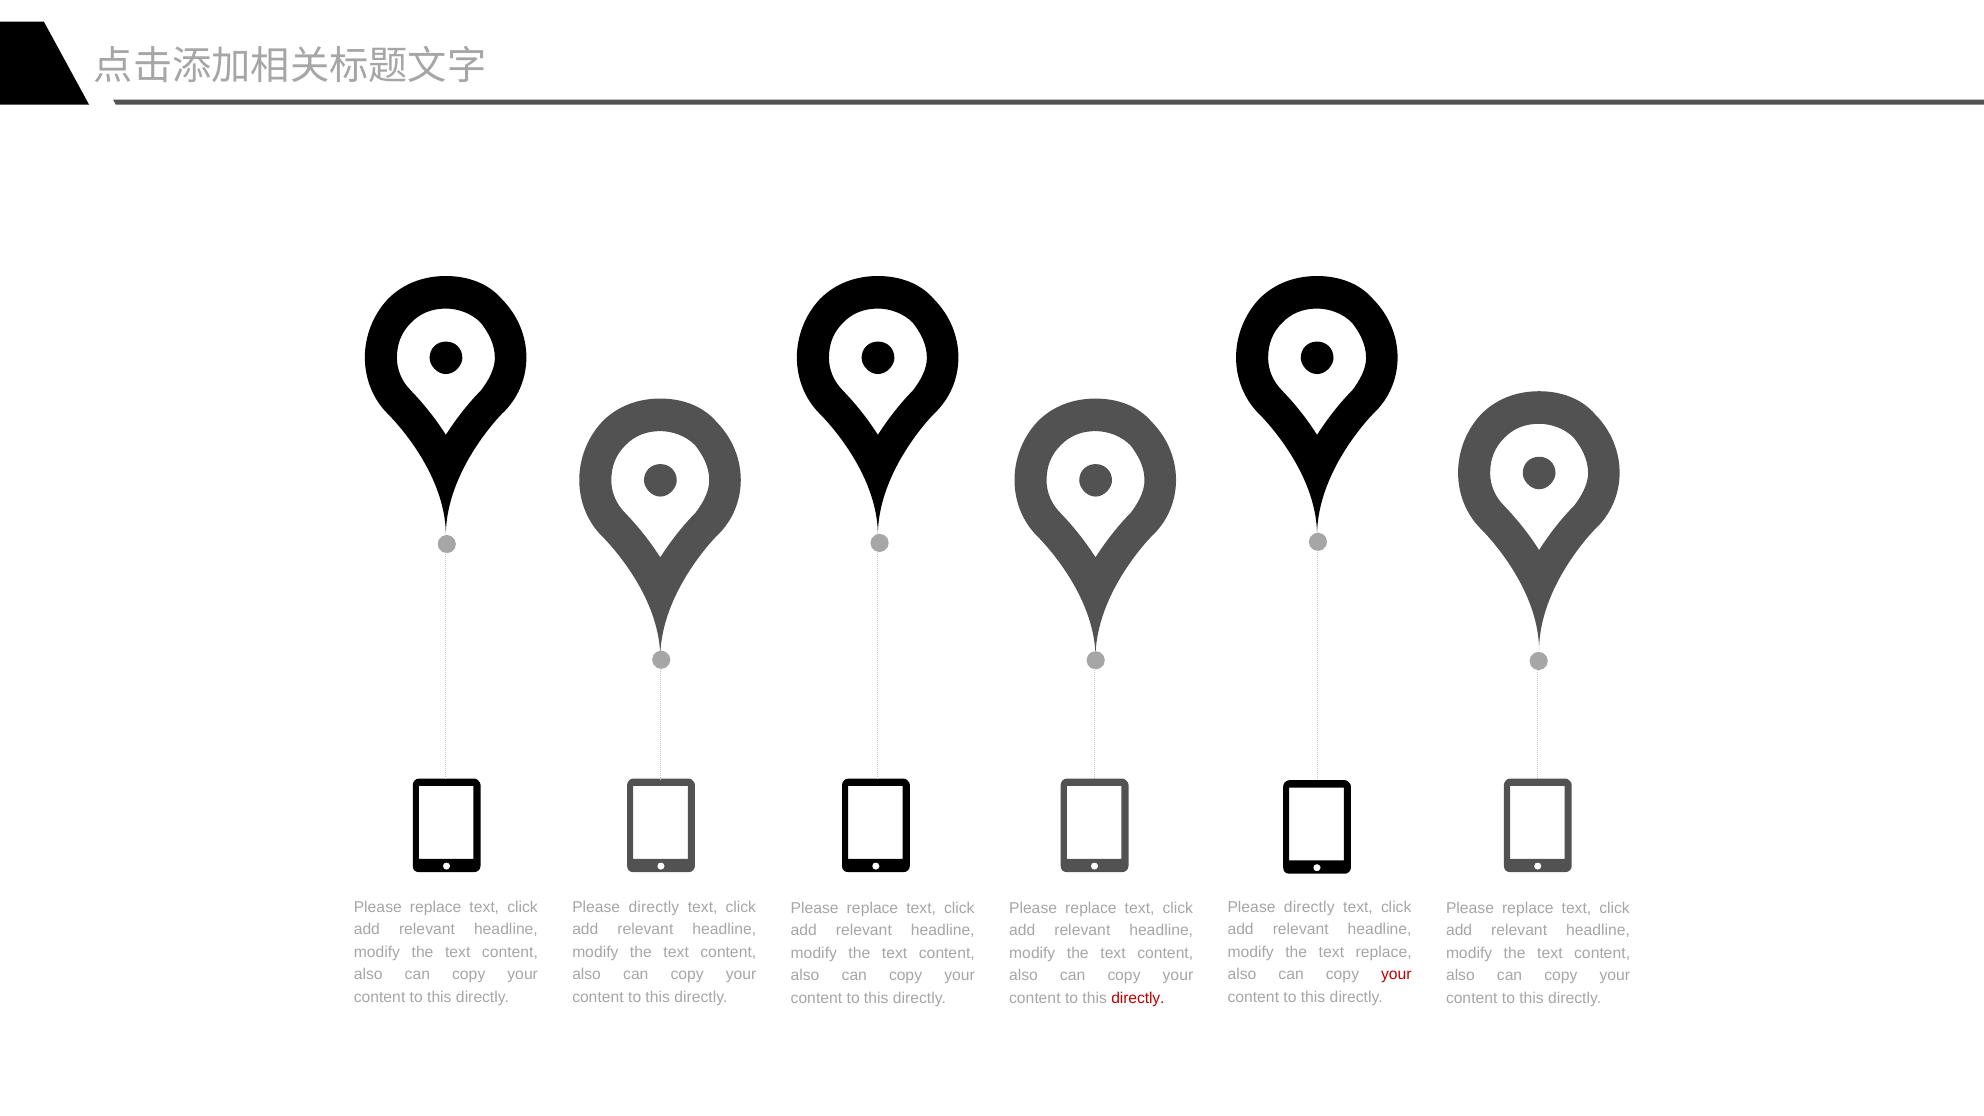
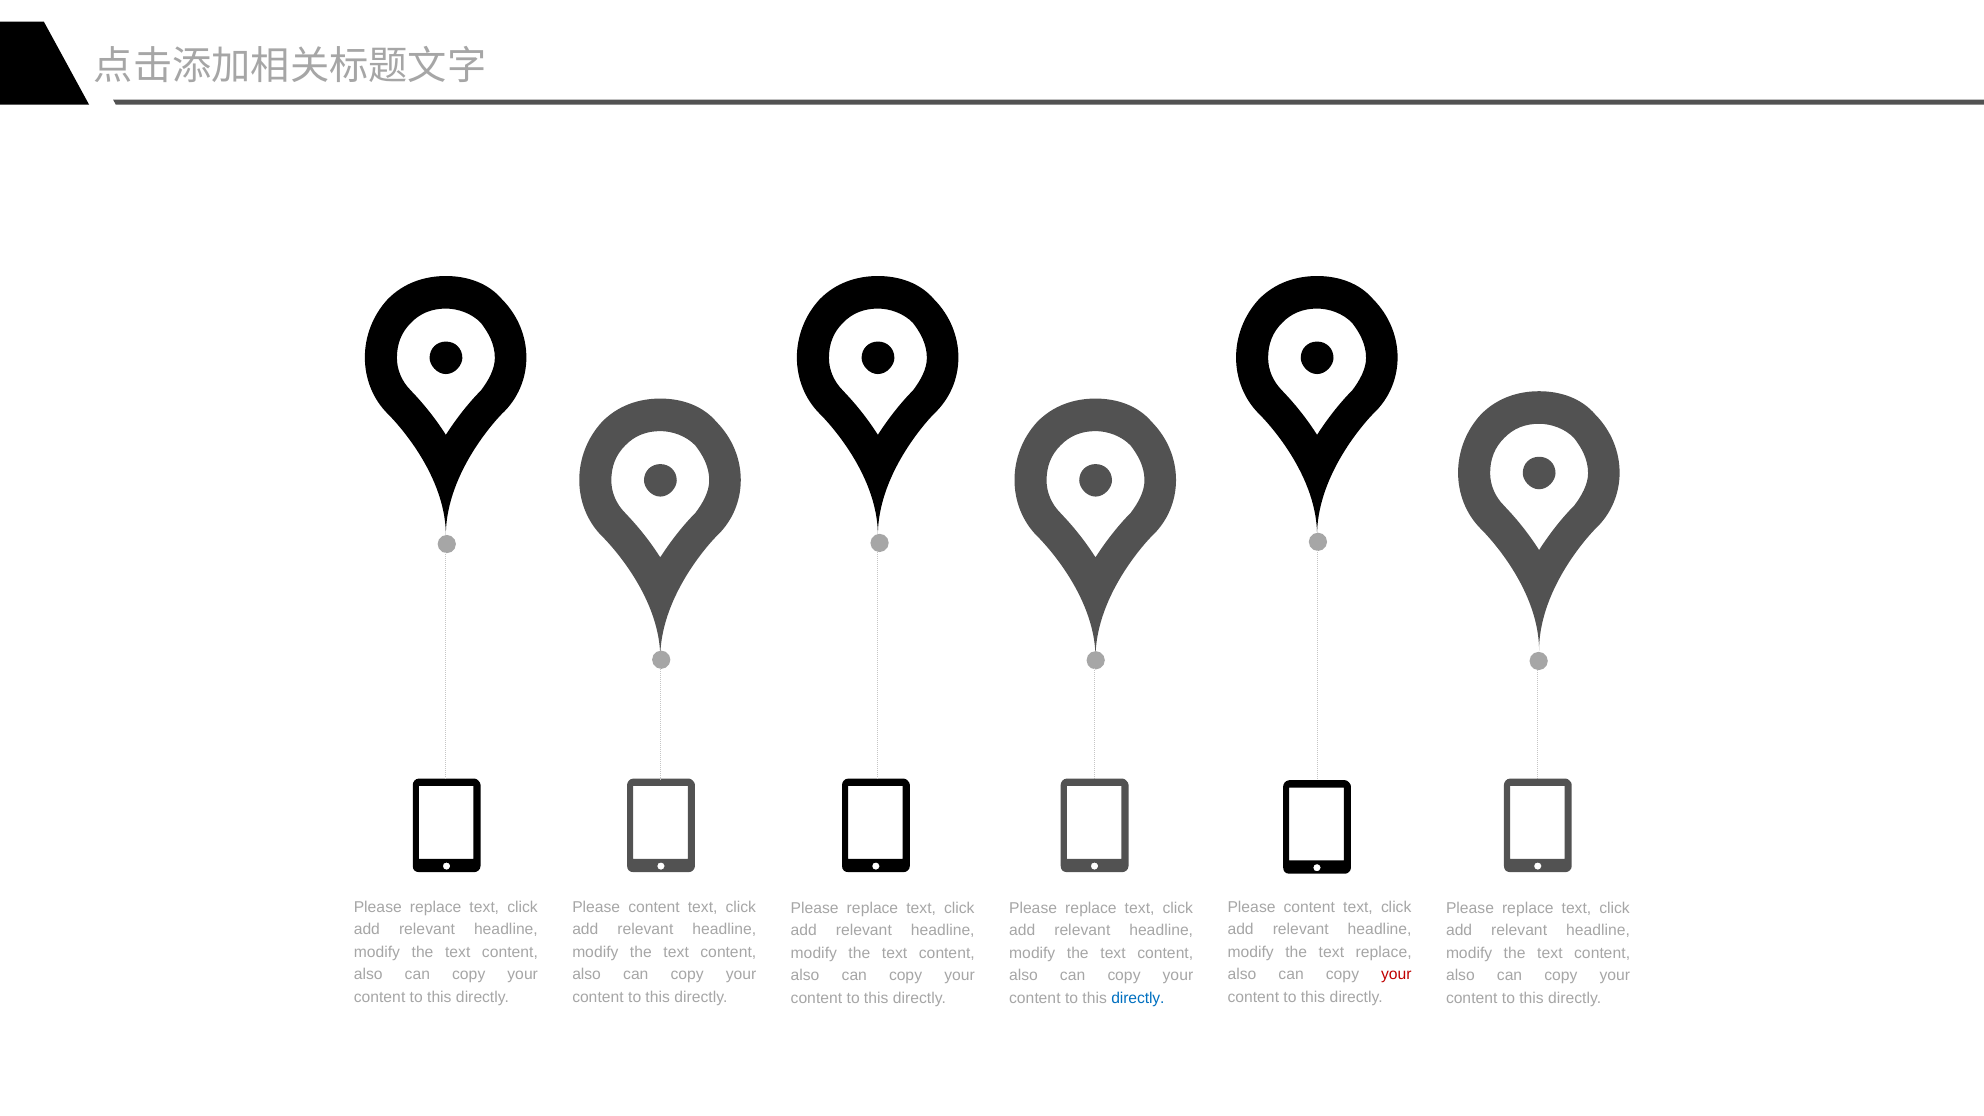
directly: directly -> content (654, 907)
directly: directly -> content (1309, 907)
directly colour: red -> blue (1138, 998)
